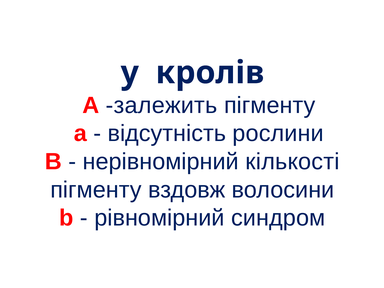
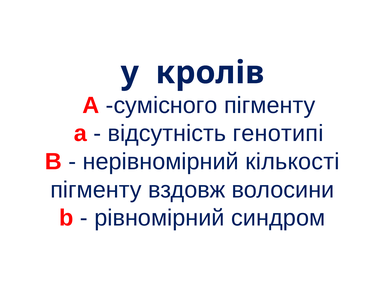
залежить: залежить -> сумісного (162, 105)
рослини: рослини -> генотипі (278, 133)
